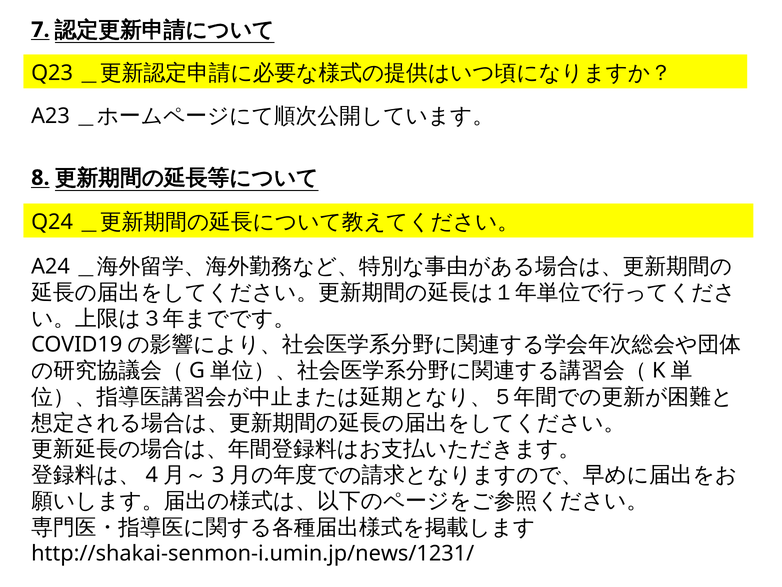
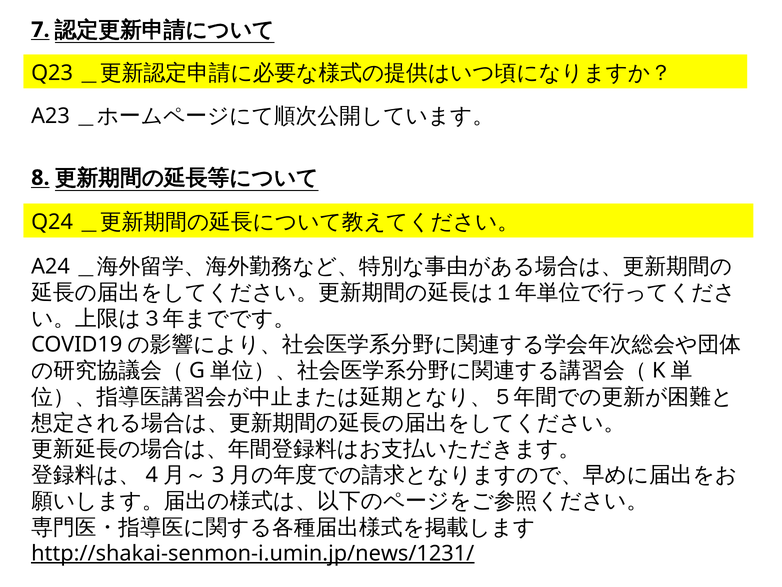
http://shakai-senmon-i.umin.jp/news/1231/ underline: none -> present (253, 553)
